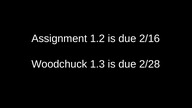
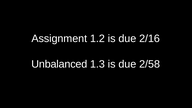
Woodchuck: Woodchuck -> Unbalanced (59, 64)
2/28: 2/28 -> 2/58 (150, 64)
